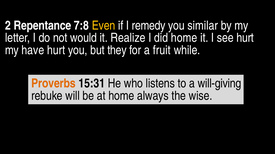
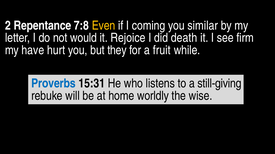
remedy: remedy -> coming (149, 26)
Realize: Realize -> Rejoice (128, 38)
did home: home -> death (184, 38)
see hurt: hurt -> firm (245, 38)
Proverbs colour: orange -> blue (54, 84)
will-giving: will-giving -> still-giving (220, 84)
always: always -> worldly (153, 96)
